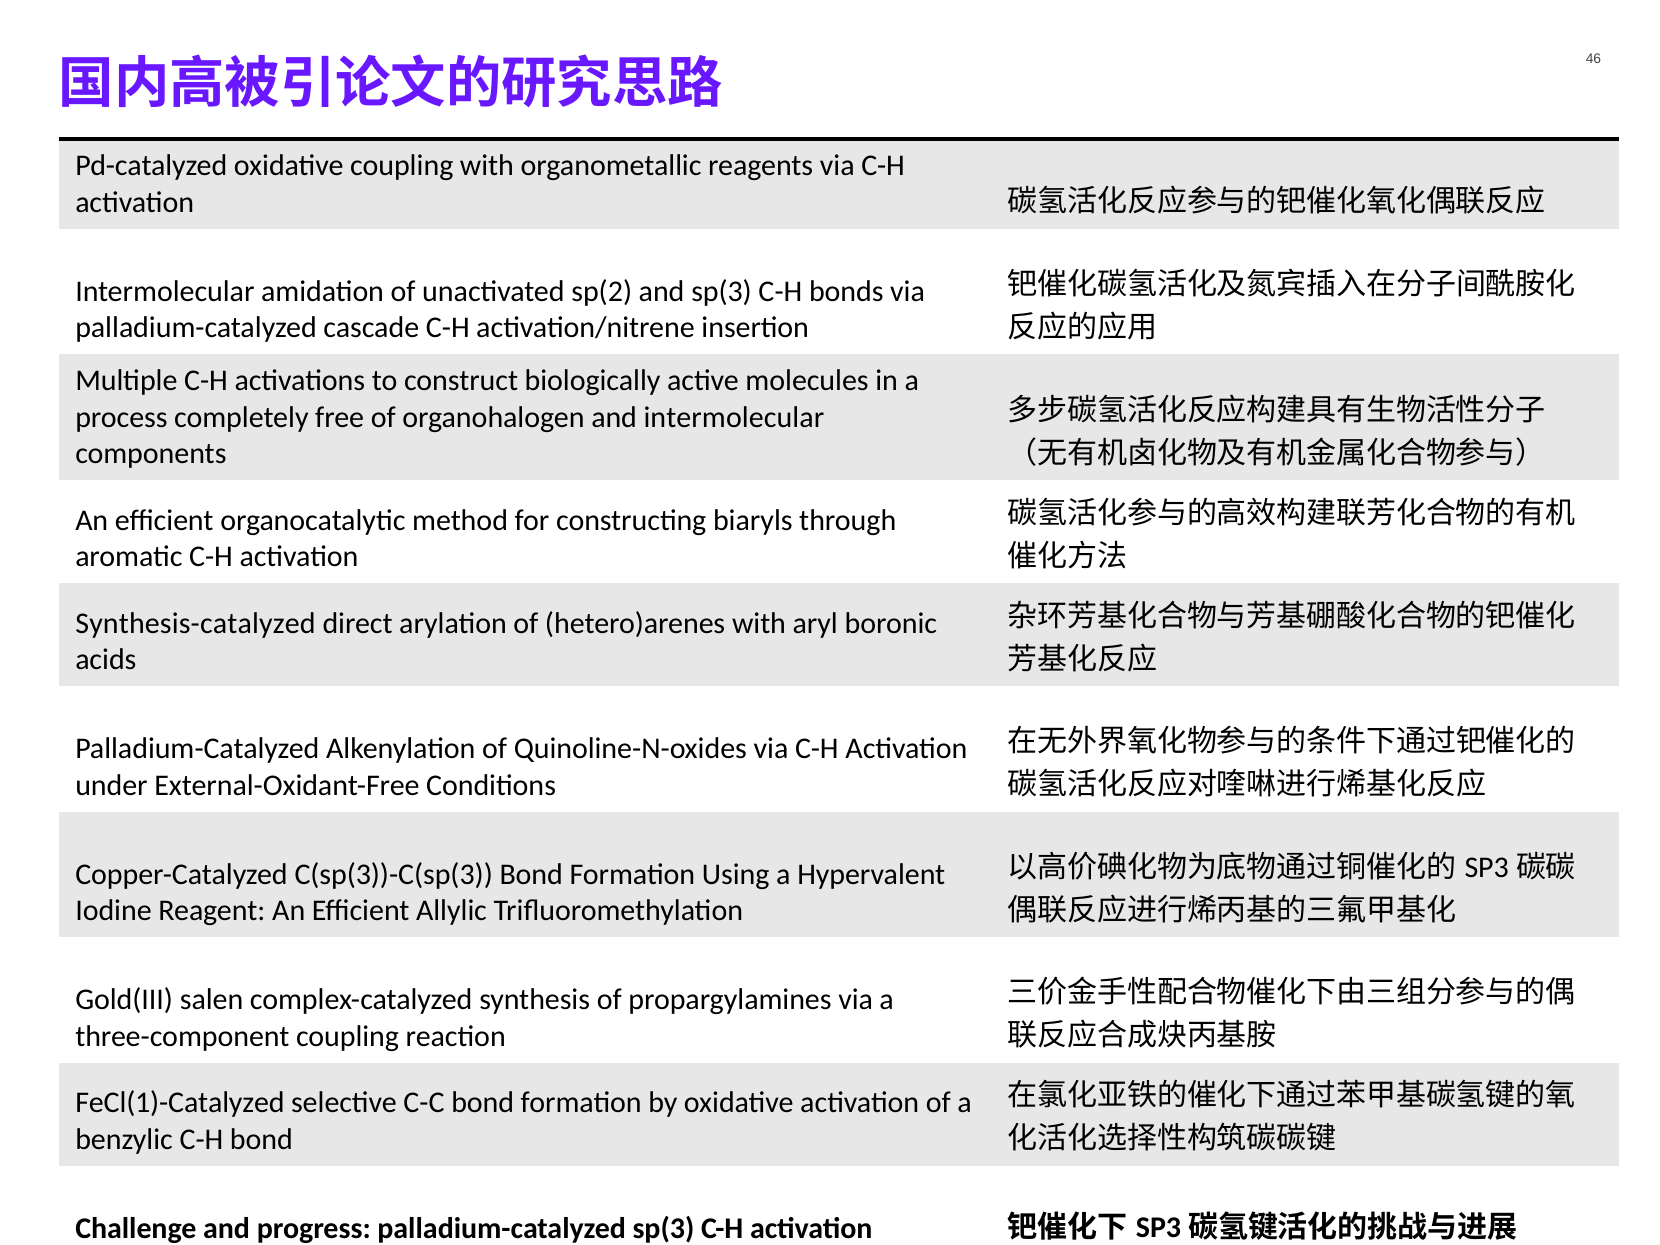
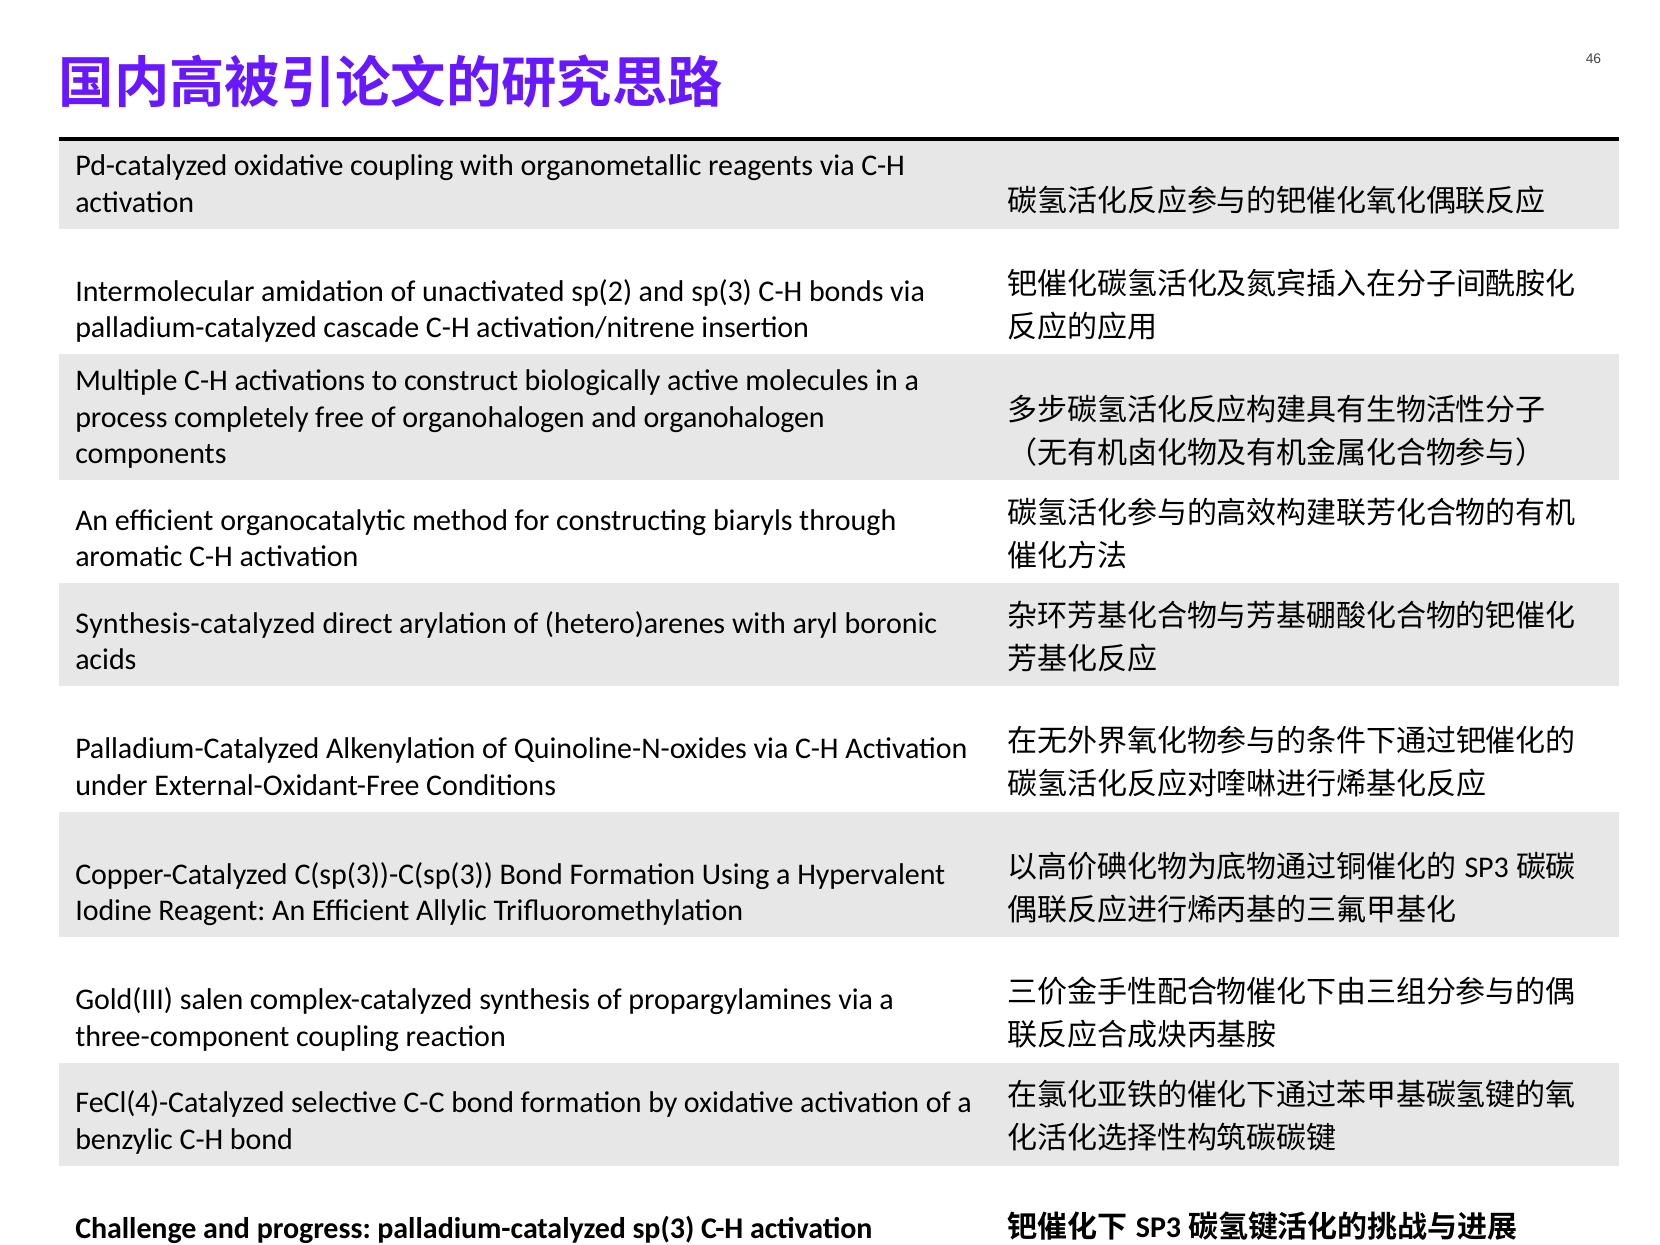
and intermolecular: intermolecular -> organohalogen (734, 418)
FeCl(1)-Catalyzed: FeCl(1)-Catalyzed -> FeCl(4)-Catalyzed (180, 1103)
